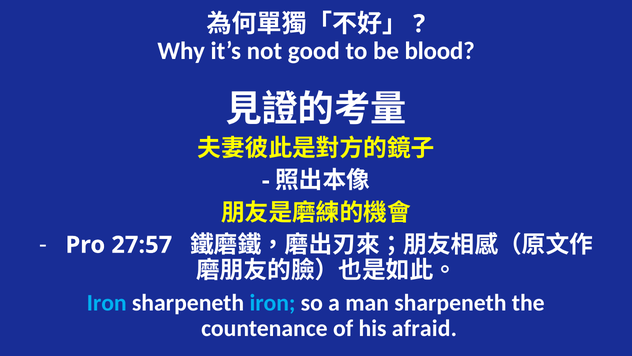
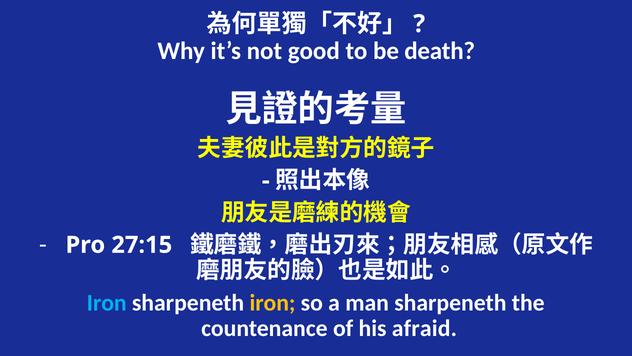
blood: blood -> death (440, 51)
27:57: 27:57 -> 27:15 (142, 245)
iron colour: light blue -> yellow (272, 302)
